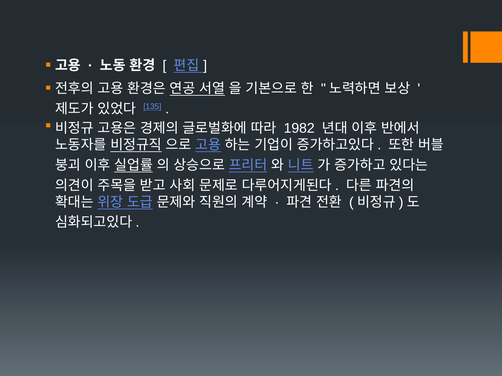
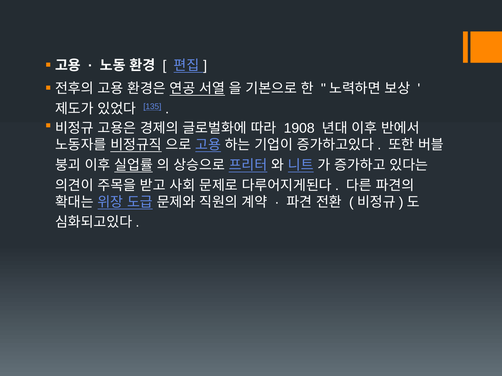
1982: 1982 -> 1908 (299, 128)
